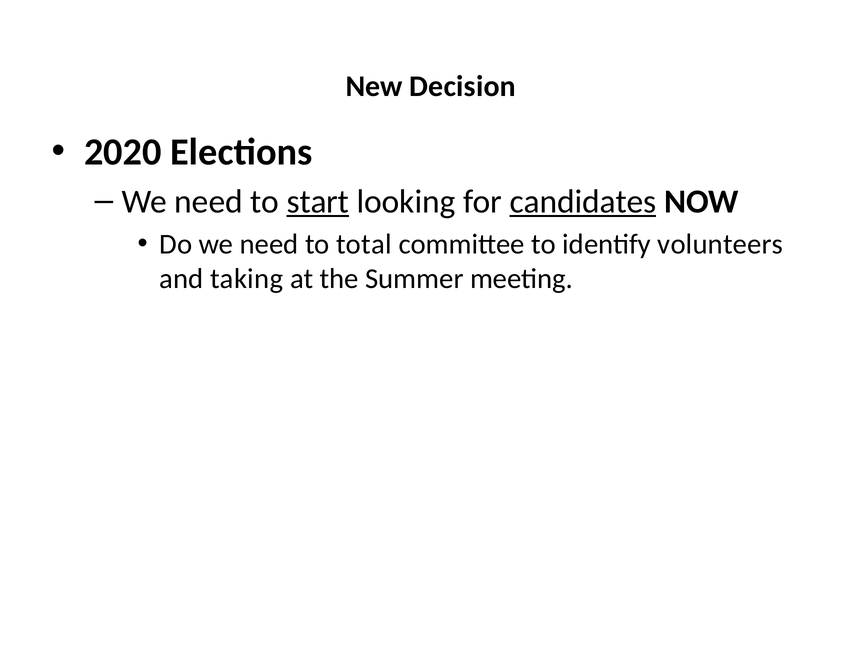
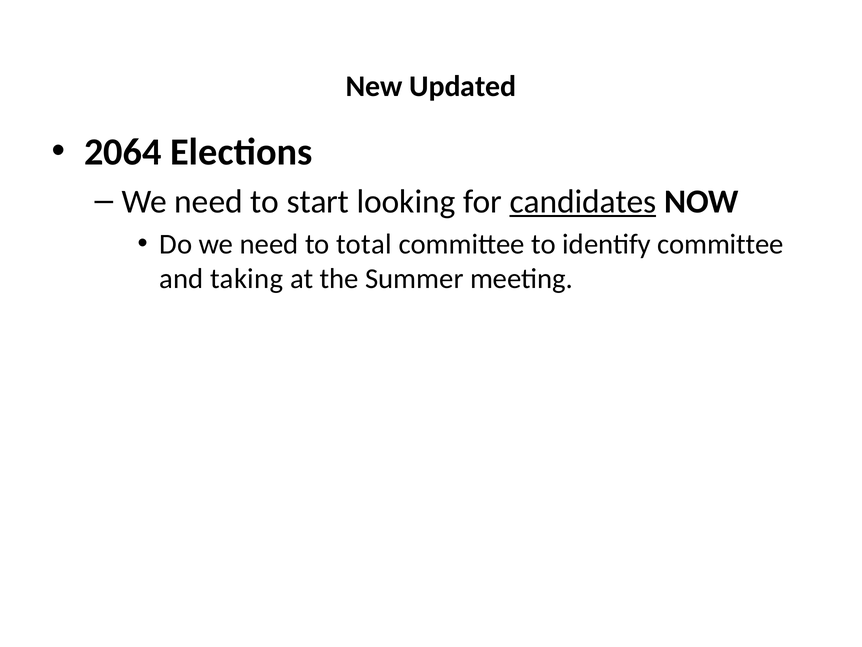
Decision: Decision -> Updated (463, 86)
2020: 2020 -> 2064 (123, 152)
start underline: present -> none (318, 202)
identify volunteers: volunteers -> committee (720, 244)
